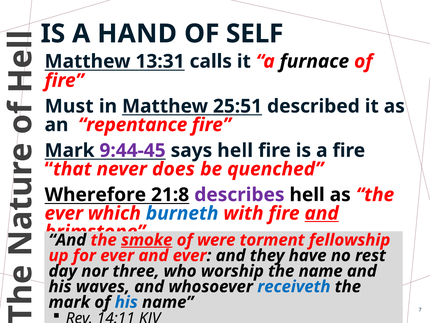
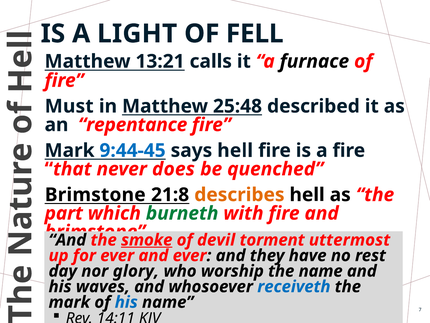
HAND: HAND -> LIGHT (137, 34)
SELF: SELF -> FELL (255, 34)
13:31: 13:31 -> 13:21 (160, 61)
25:51: 25:51 -> 25:48 (237, 106)
9:44-45 colour: purple -> blue (133, 150)
Wherefore: Wherefore -> Brimstone (95, 194)
describes colour: purple -> orange (239, 194)
ever: ever -> part (64, 213)
burneth colour: blue -> green (182, 213)
and underline: present -> none (322, 213)
were: were -> devil (216, 240)
fellowship: fellowship -> uttermost (350, 240)
three: three -> glory (136, 271)
